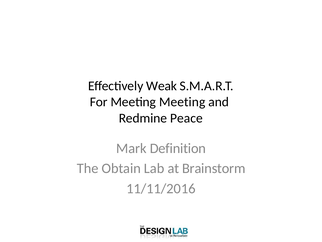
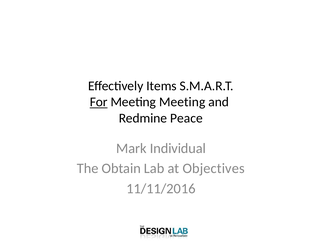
Weak: Weak -> Items (162, 86)
For underline: none -> present (99, 102)
Definition: Definition -> Individual (178, 148)
Brainstorm: Brainstorm -> Objectives (214, 168)
